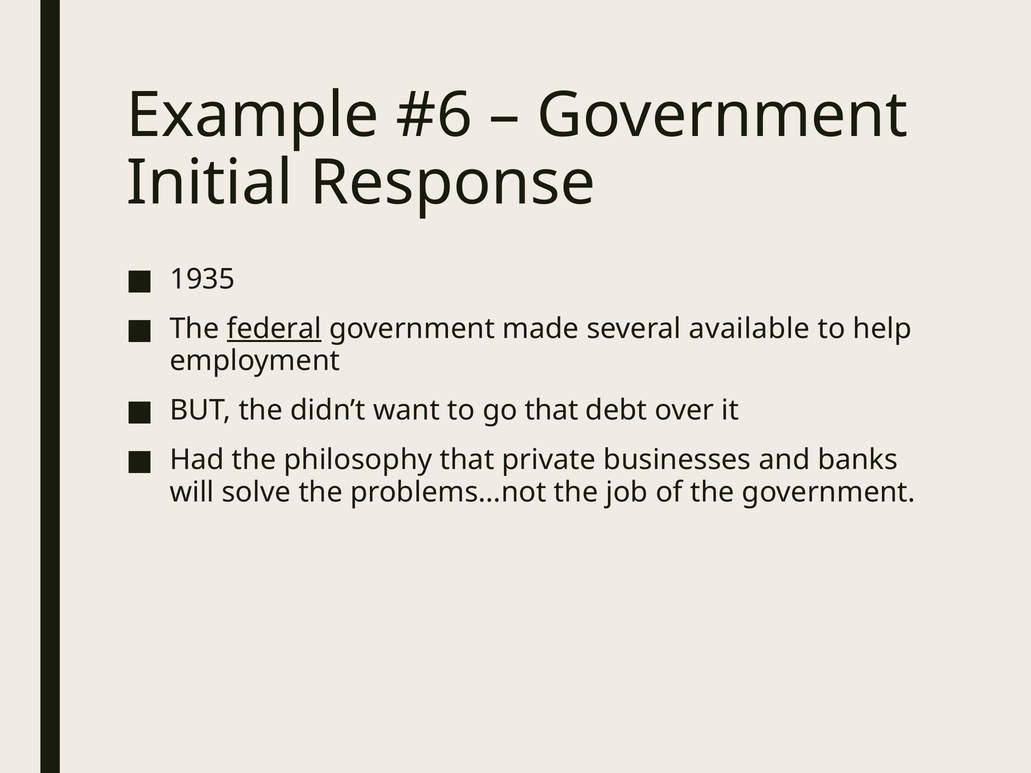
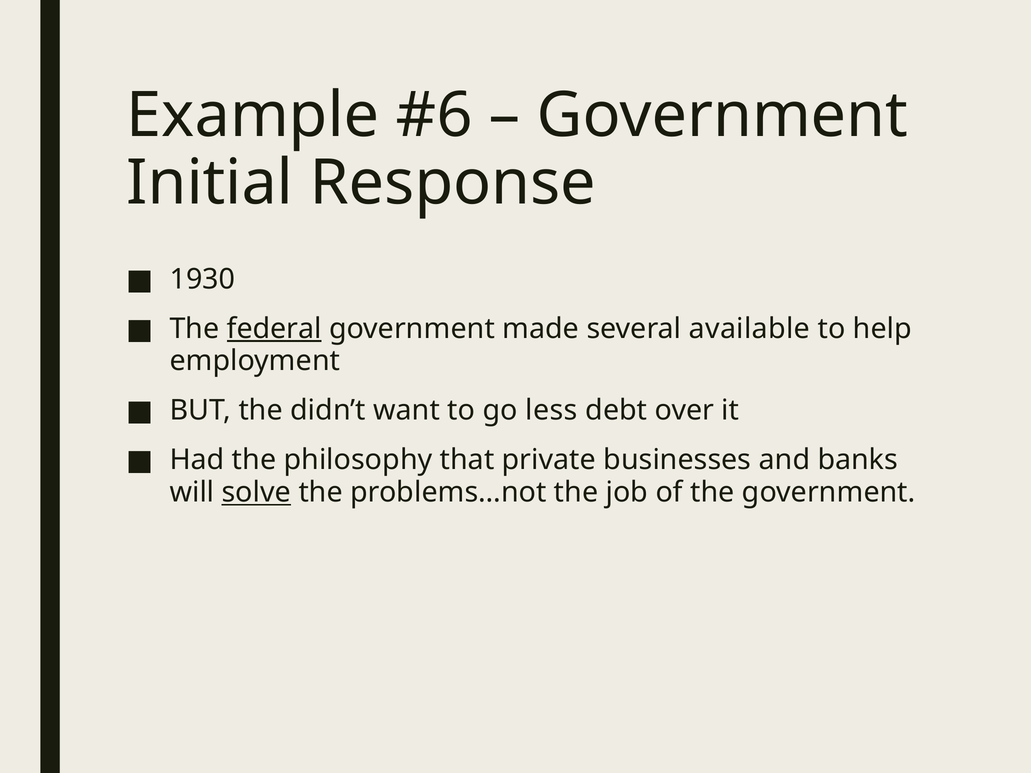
1935: 1935 -> 1930 (202, 279)
go that: that -> less (551, 411)
solve underline: none -> present (256, 492)
